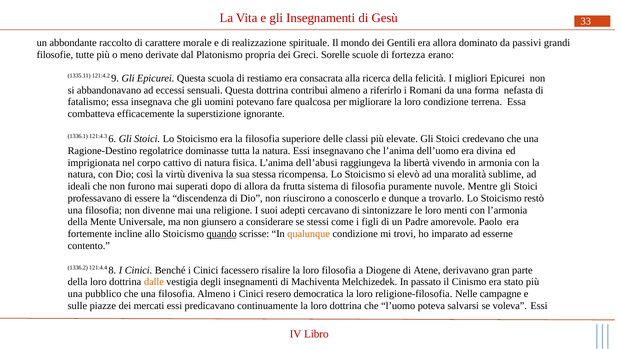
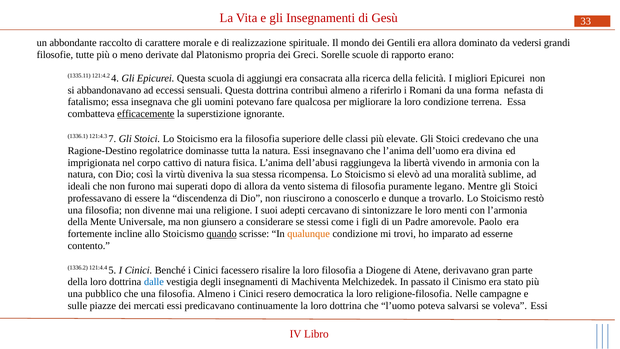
passivi: passivi -> vedersi (527, 43)
fortezza: fortezza -> rapporto (408, 55)
9: 9 -> 4 (115, 78)
restiamo: restiamo -> aggiungi (265, 78)
efficacemente underline: none -> present (146, 114)
6: 6 -> 7 (112, 139)
frutta: frutta -> vento (294, 186)
nuvole: nuvole -> legano (450, 186)
8: 8 -> 5 (112, 270)
dalle colour: orange -> blue (154, 282)
